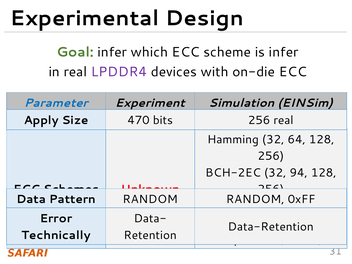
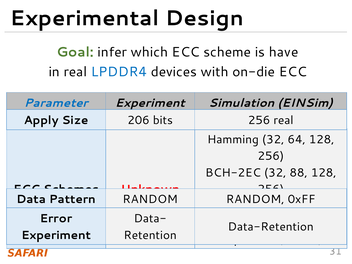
is infer: infer -> have (284, 52)
LPDDR4 colour: purple -> blue (119, 72)
470: 470 -> 206 (138, 120)
94: 94 -> 88 (299, 173)
Technically: Technically -> Experiment (56, 235)
